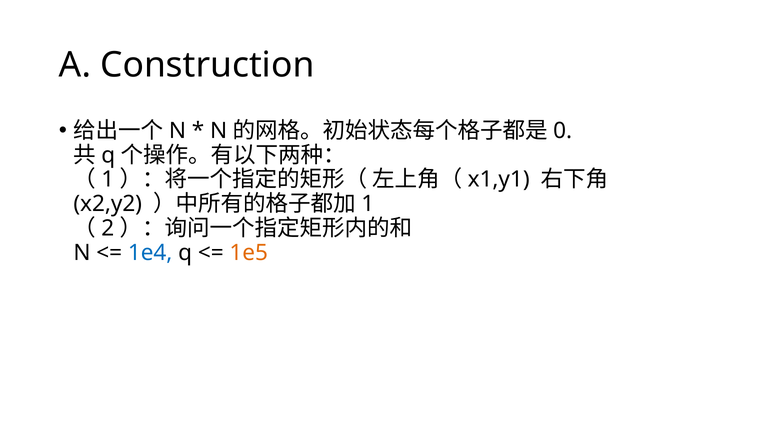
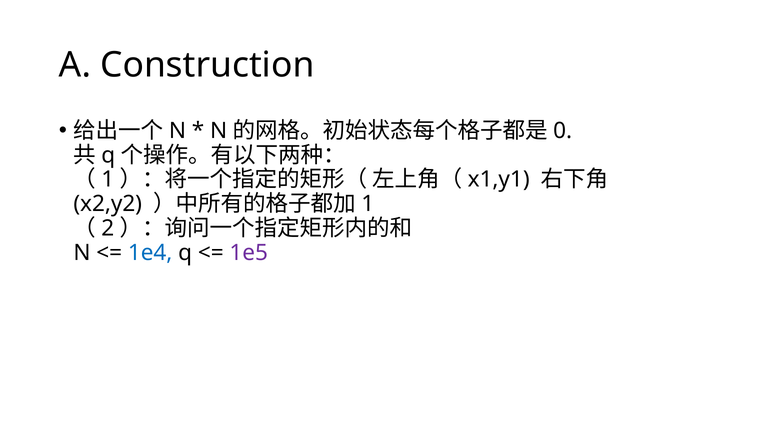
1e5 colour: orange -> purple (249, 252)
